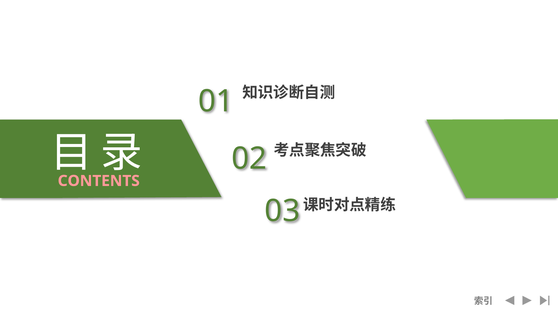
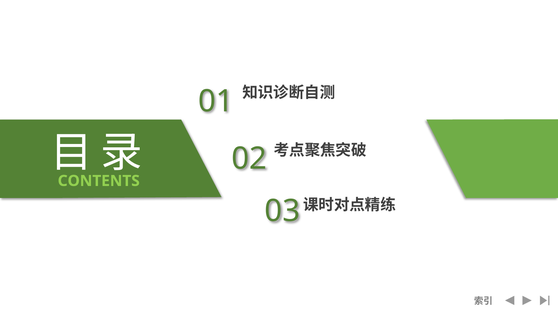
CONTENTS colour: pink -> light green (99, 181)
